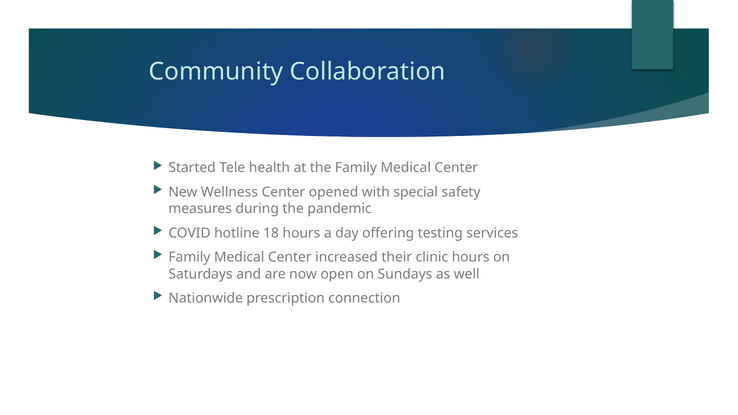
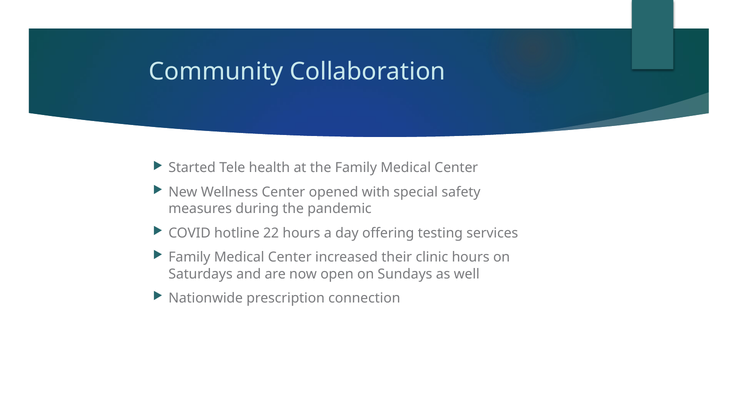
18: 18 -> 22 (271, 233)
